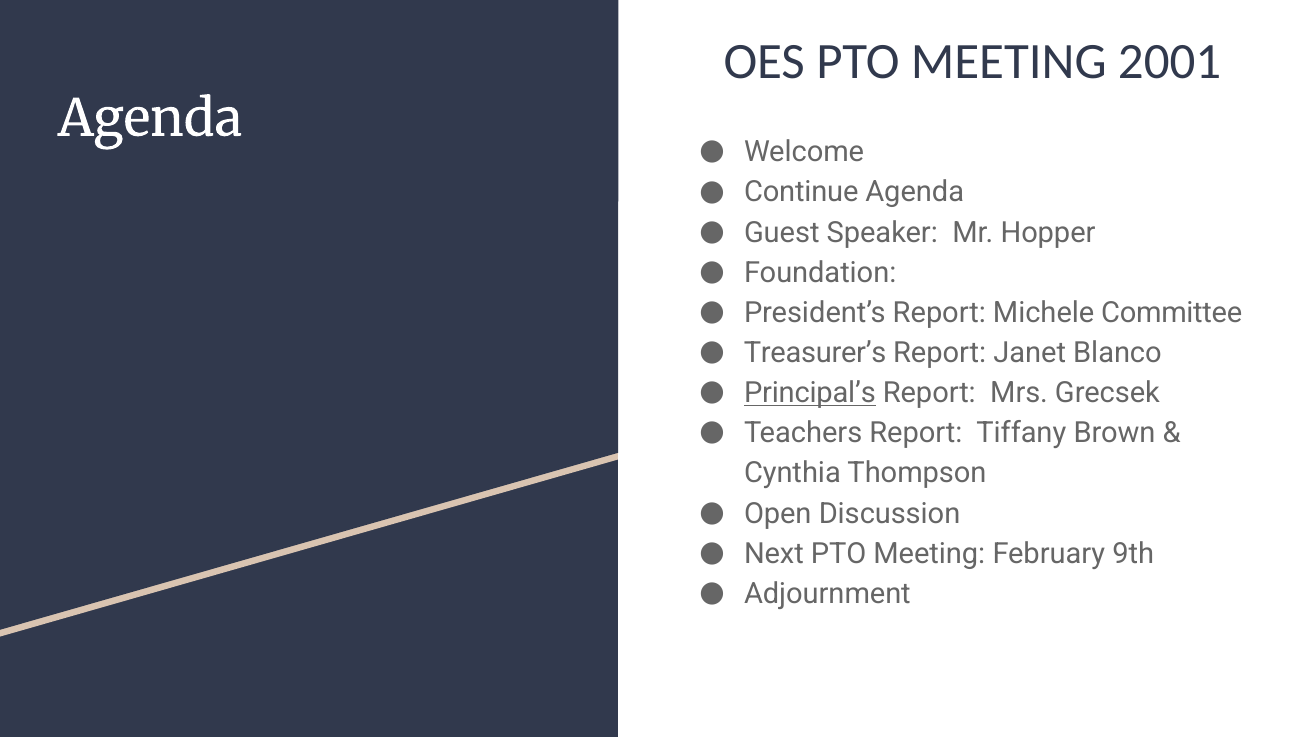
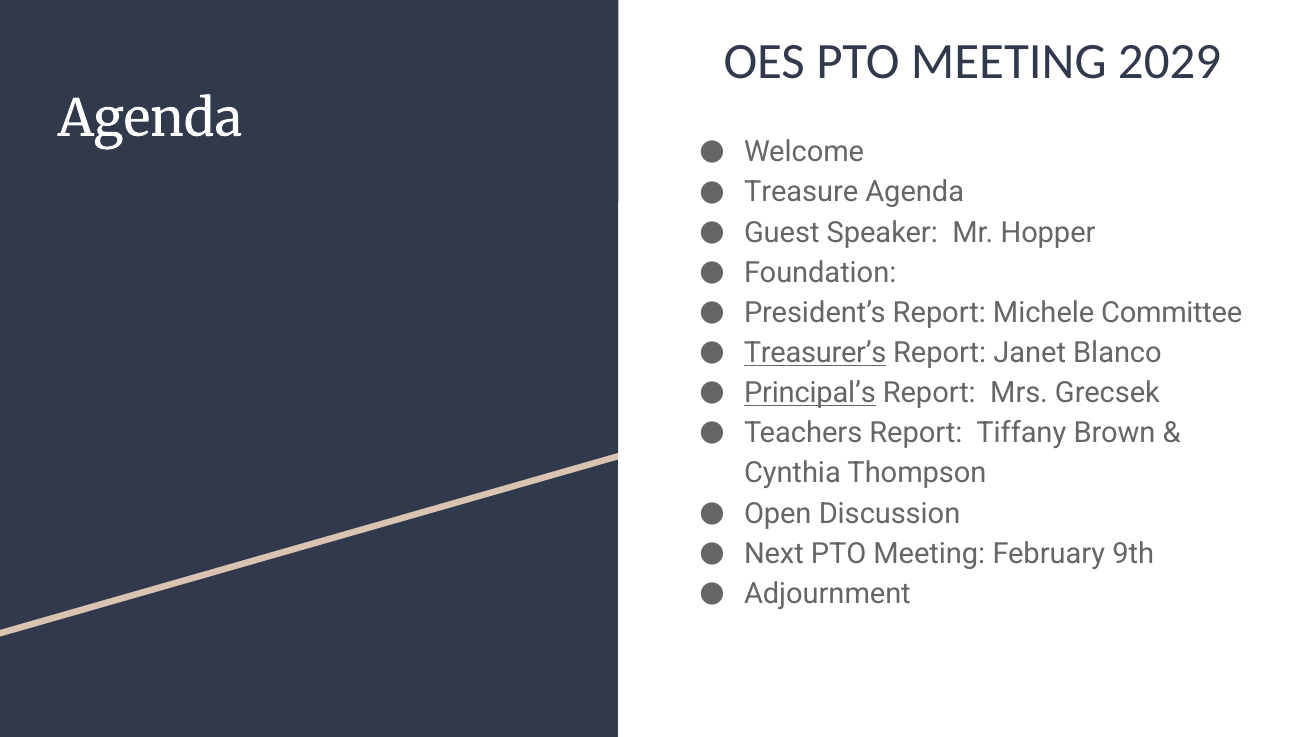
2001: 2001 -> 2029 (1170, 61)
Continue: Continue -> Treasure (801, 192)
Treasurer’s underline: none -> present (815, 353)
